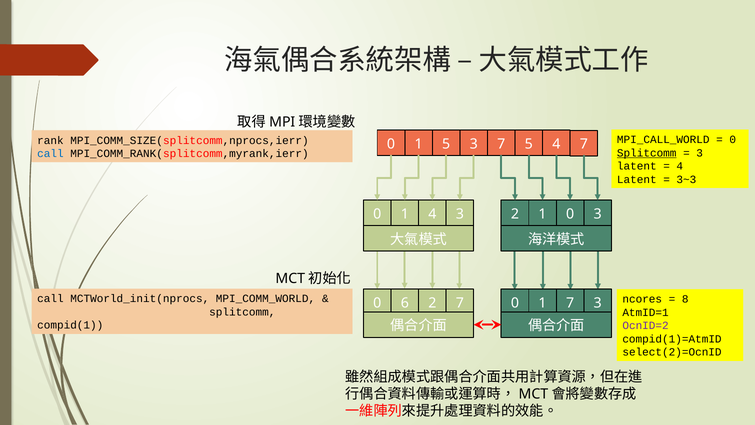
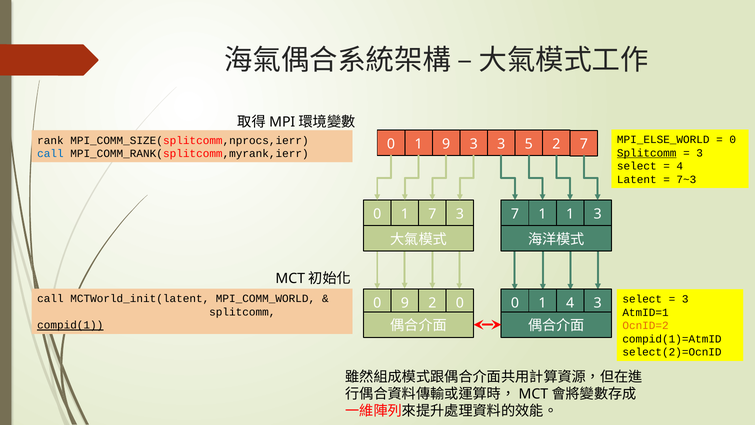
MPI_CALL_WORLD: MPI_CALL_WORLD -> MPI_ELSE_WORLD (663, 140)
1 5: 5 -> 9 (446, 144)
3 7: 7 -> 3 (501, 144)
5 4: 4 -> 2 (556, 144)
latent: latent -> select (637, 166)
3~3: 3~3 -> 7~3 (686, 179)
1 4: 4 -> 7 (432, 214)
3 2: 2 -> 7 (515, 214)
1 0: 0 -> 1 (570, 214)
MCTWorld_init(nprocs: MCTWorld_init(nprocs -> MCTWorld_init(latent (140, 299)
ncores: ncores -> select (642, 299)
8: 8 -> 3 (685, 299)
0 6: 6 -> 9 (405, 303)
2 7: 7 -> 0 (460, 303)
1 7: 7 -> 4 (570, 303)
compid(1 underline: none -> present (70, 325)
OcnID=2 colour: purple -> orange (646, 326)
